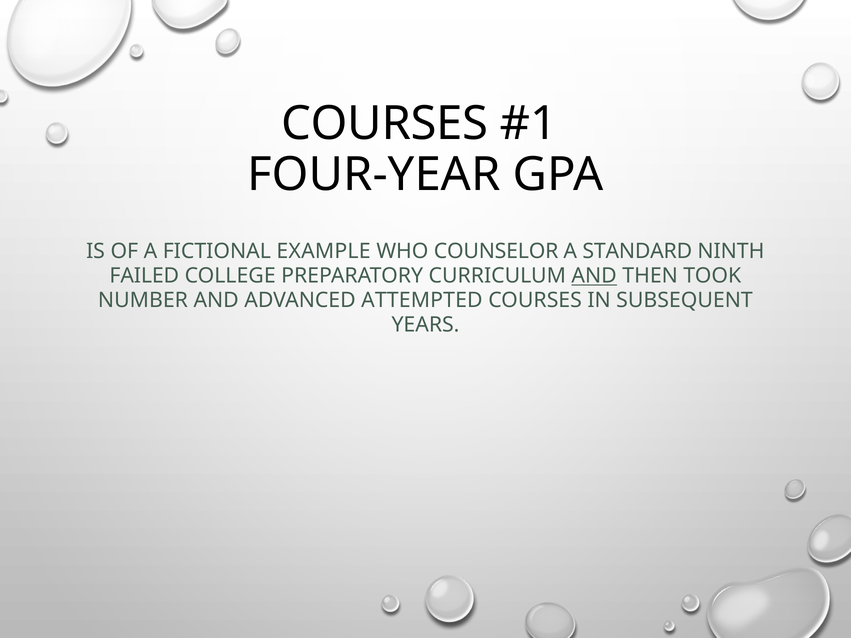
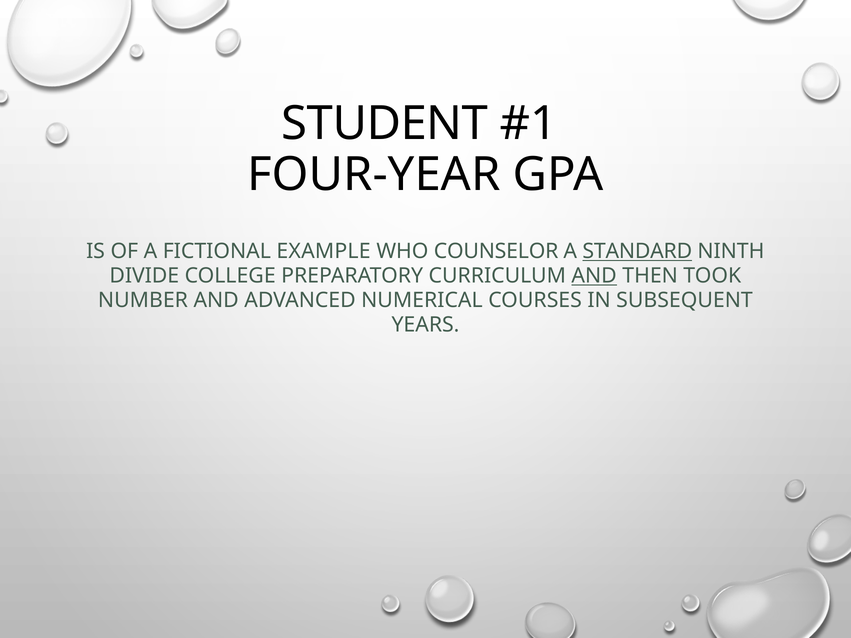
COURSES: COURSES -> STUDENT (385, 124)
STANDARD underline: none -> present (637, 251)
FAILED: FAILED -> DIVIDE (144, 276)
ATTEMPTED: ATTEMPTED -> NUMERICAL (422, 300)
